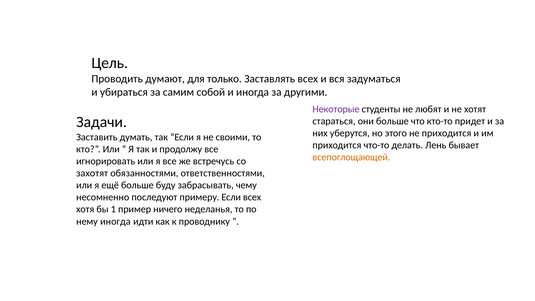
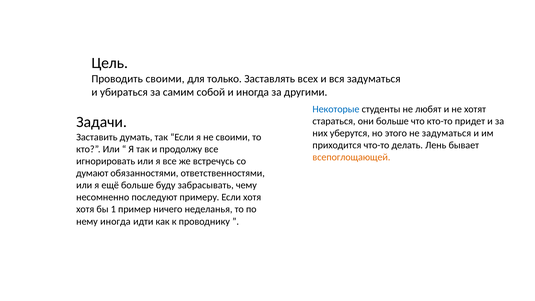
Проводить думают: думают -> своими (165, 79)
Некоторые colour: purple -> blue (336, 109)
не приходится: приходится -> задуматься (446, 133)
захотят: захотят -> думают (92, 173)
Если всех: всех -> хотя (252, 197)
